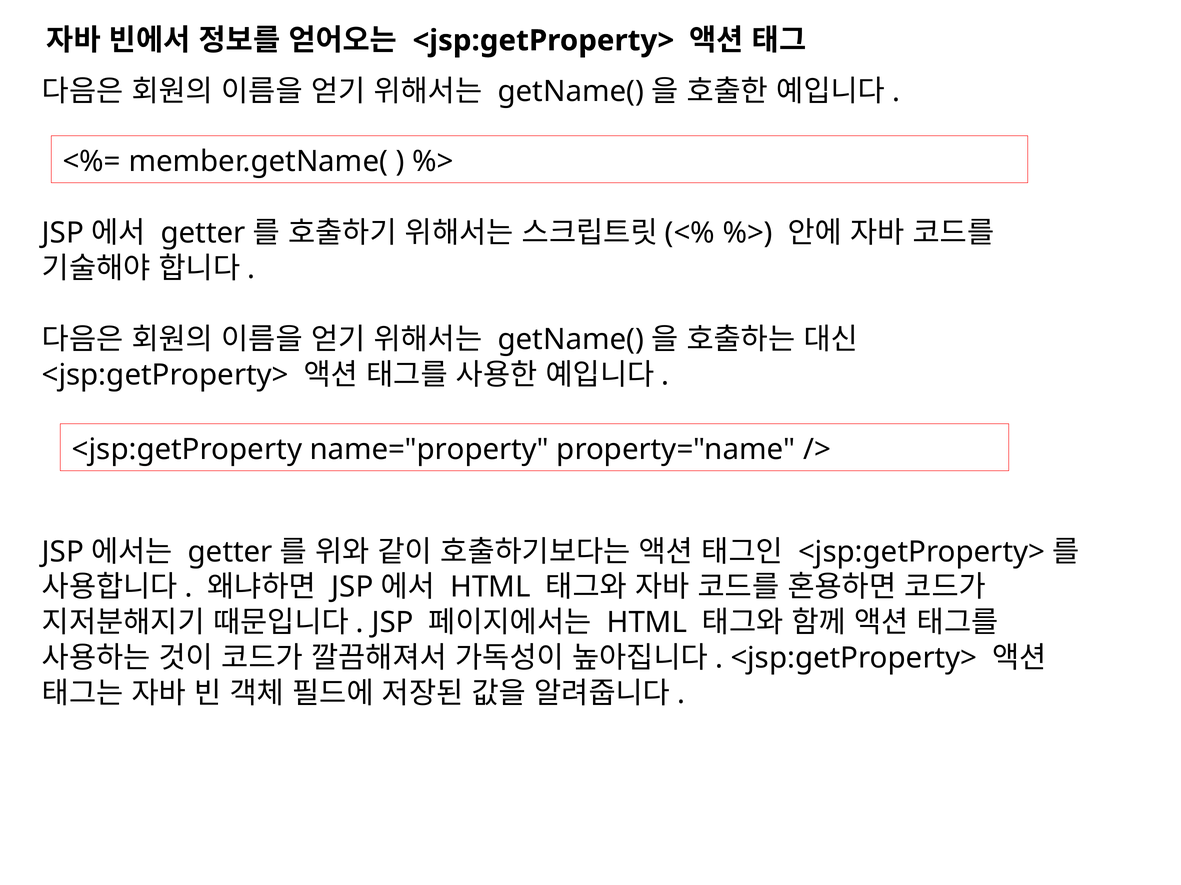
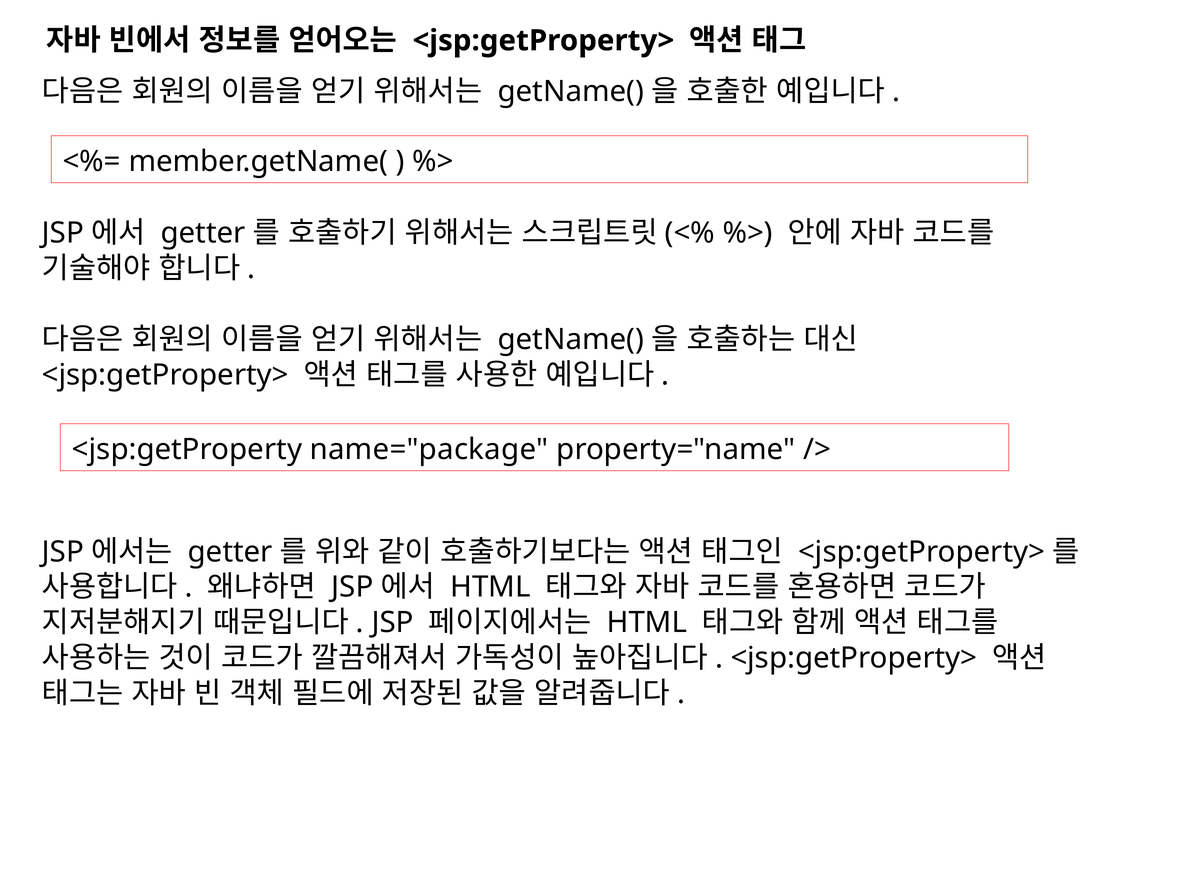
name="property: name="property -> name="package (429, 450)
